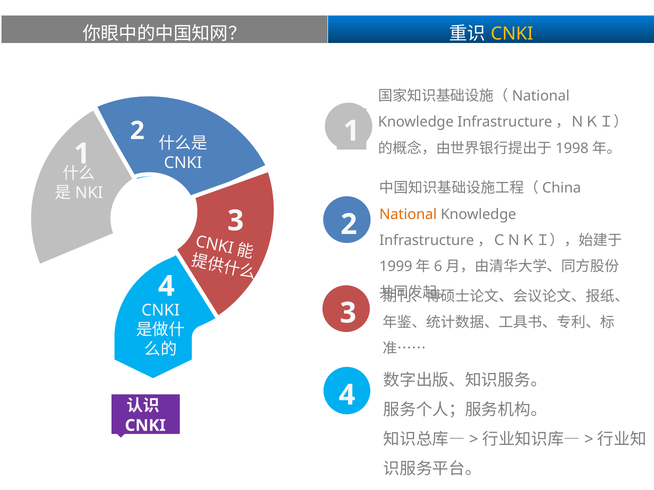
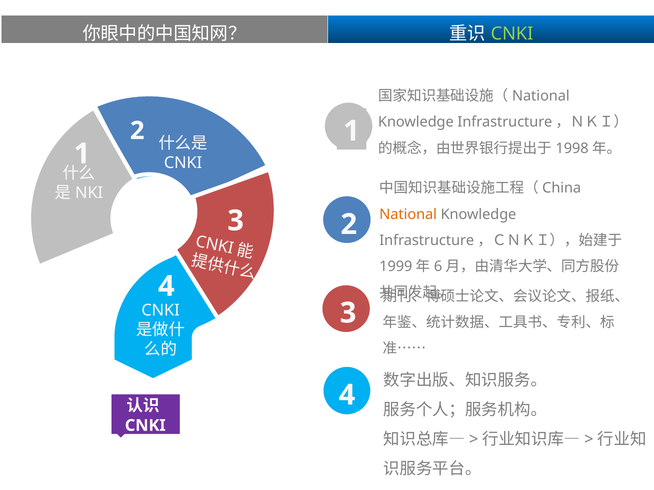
CNKI colour: yellow -> light green (512, 34)
